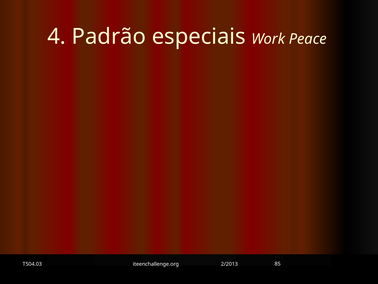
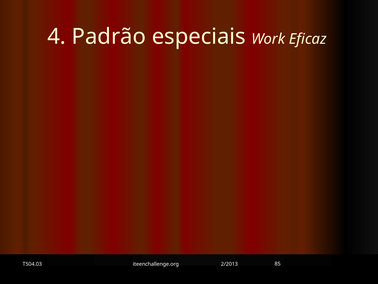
Peace: Peace -> Eficaz (308, 39)
